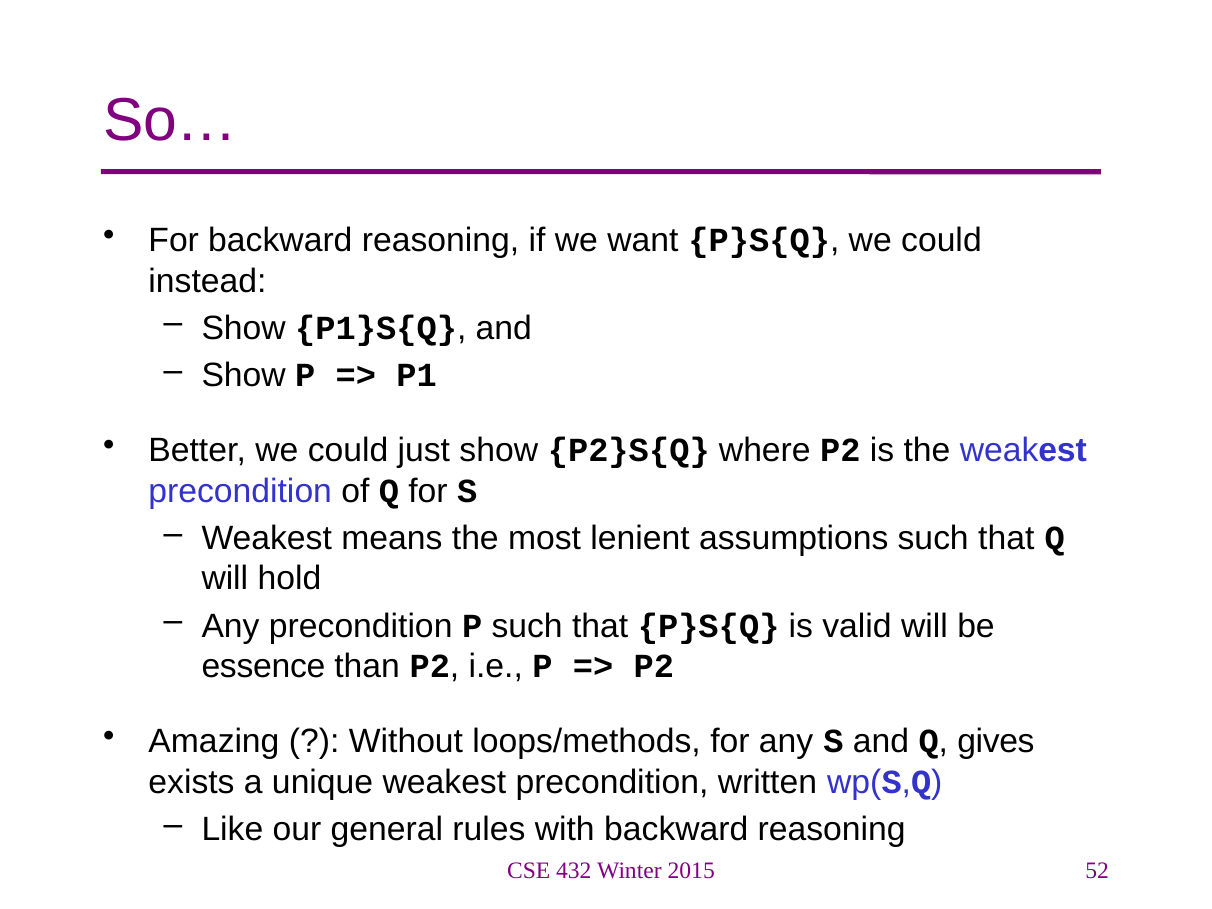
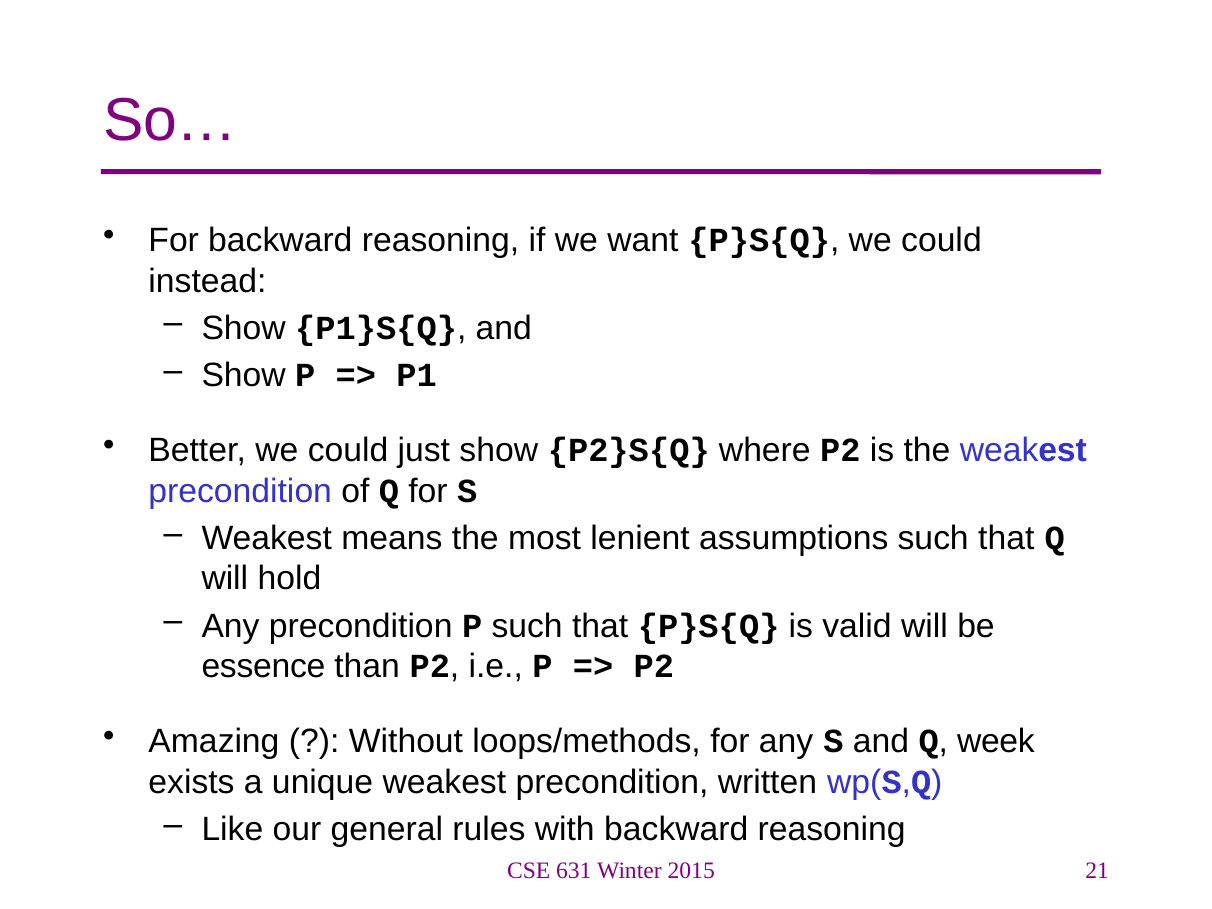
gives: gives -> week (996, 742)
432: 432 -> 631 (574, 870)
52: 52 -> 21 (1097, 870)
